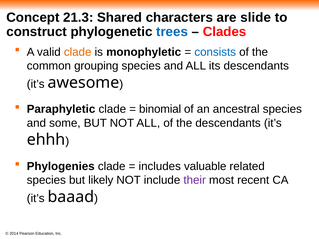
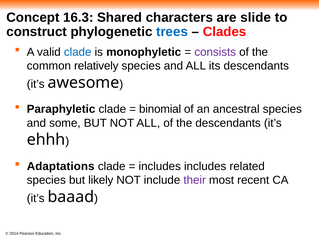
21.3: 21.3 -> 16.3 (78, 18)
clade colour: orange -> blue (78, 52)
consists colour: blue -> purple (215, 52)
grouping: grouping -> relatively (96, 66)
Phylogenies: Phylogenies -> Adaptations (61, 166)
includes valuable: valuable -> includes (205, 166)
